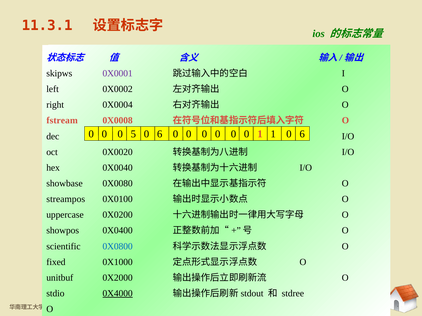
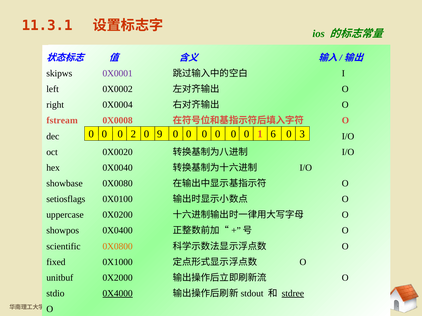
5: 5 -> 2 (133, 134)
6: 6 -> 9 (160, 134)
1 1: 1 -> 6 (273, 134)
6: 6 -> 3 (302, 134)
streampos: streampos -> setiosflags (66, 199)
0X0800 colour: blue -> orange (118, 247)
stdree underline: none -> present (293, 294)
